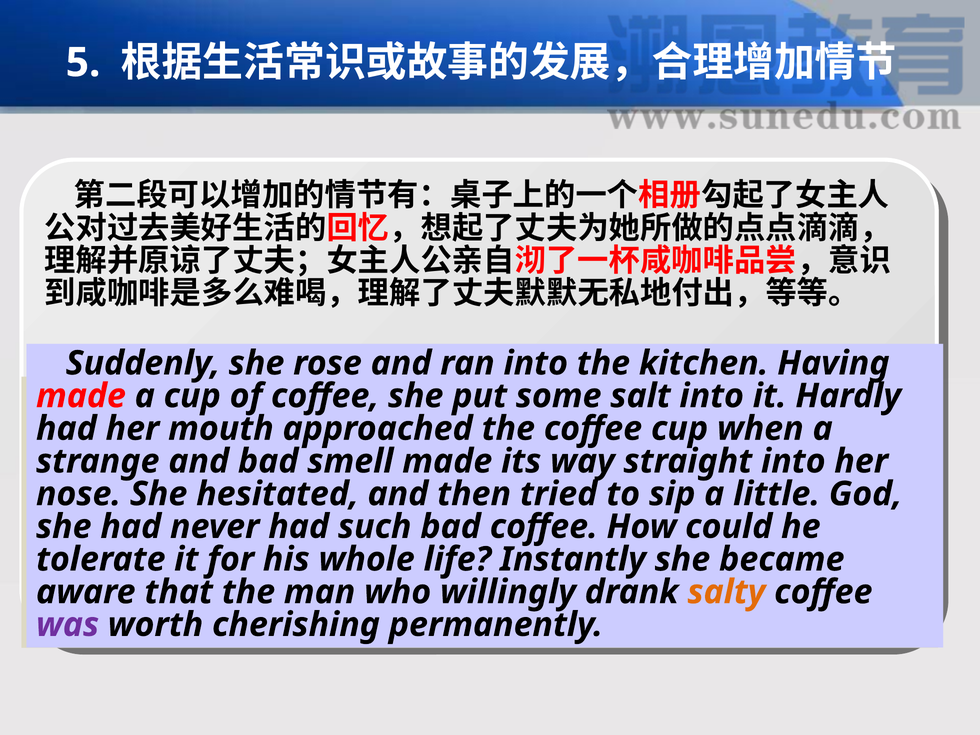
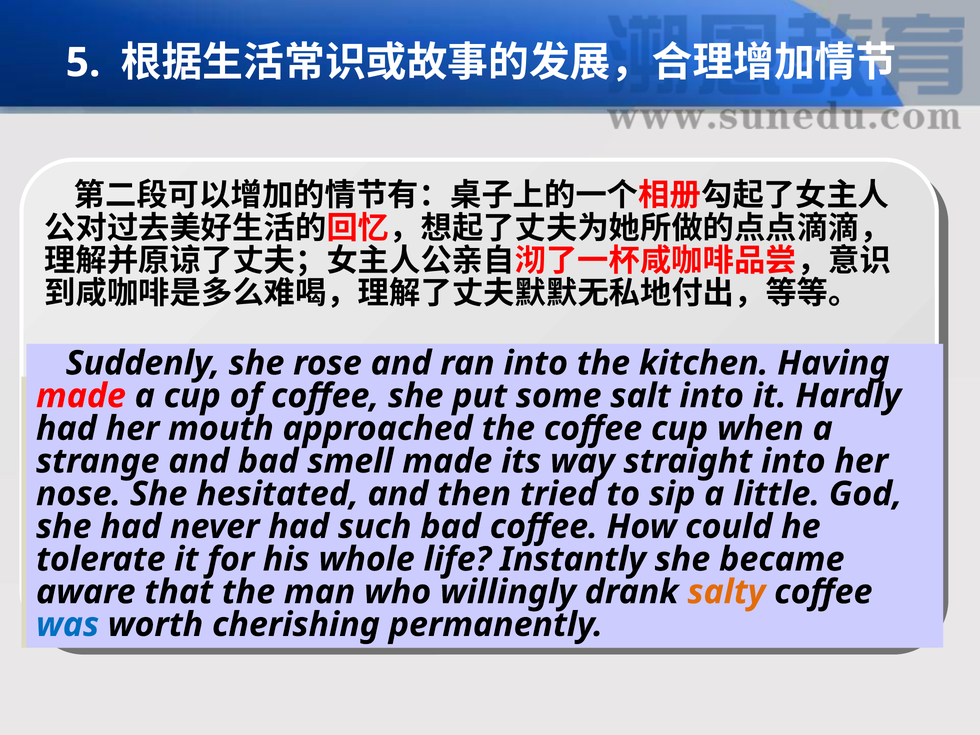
was colour: purple -> blue (68, 625)
